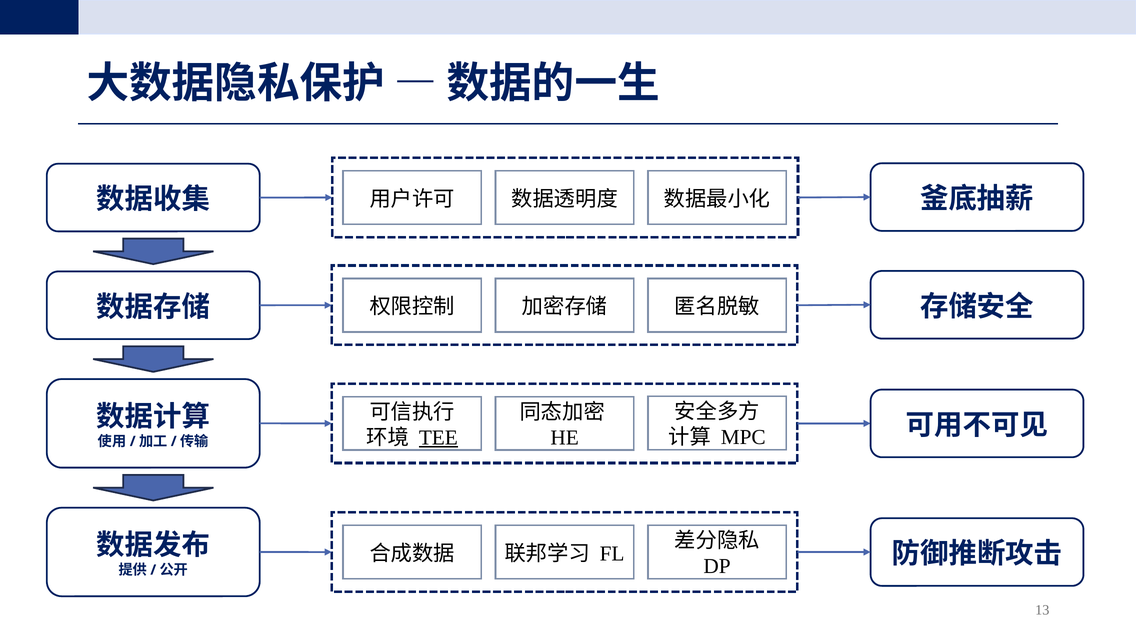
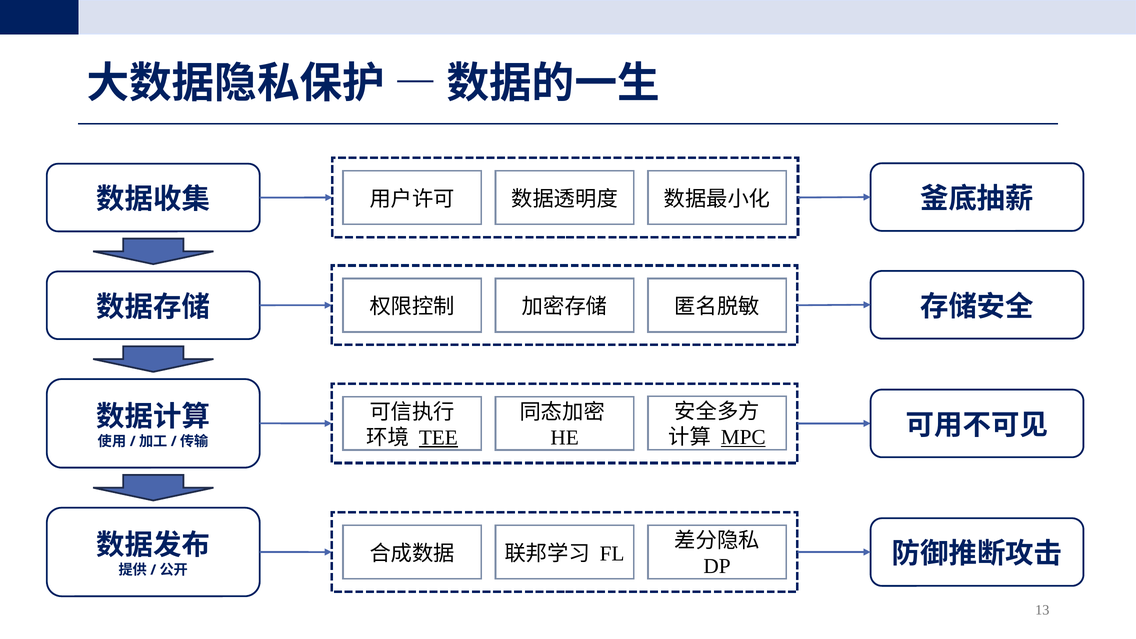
MPC underline: none -> present (743, 437)
